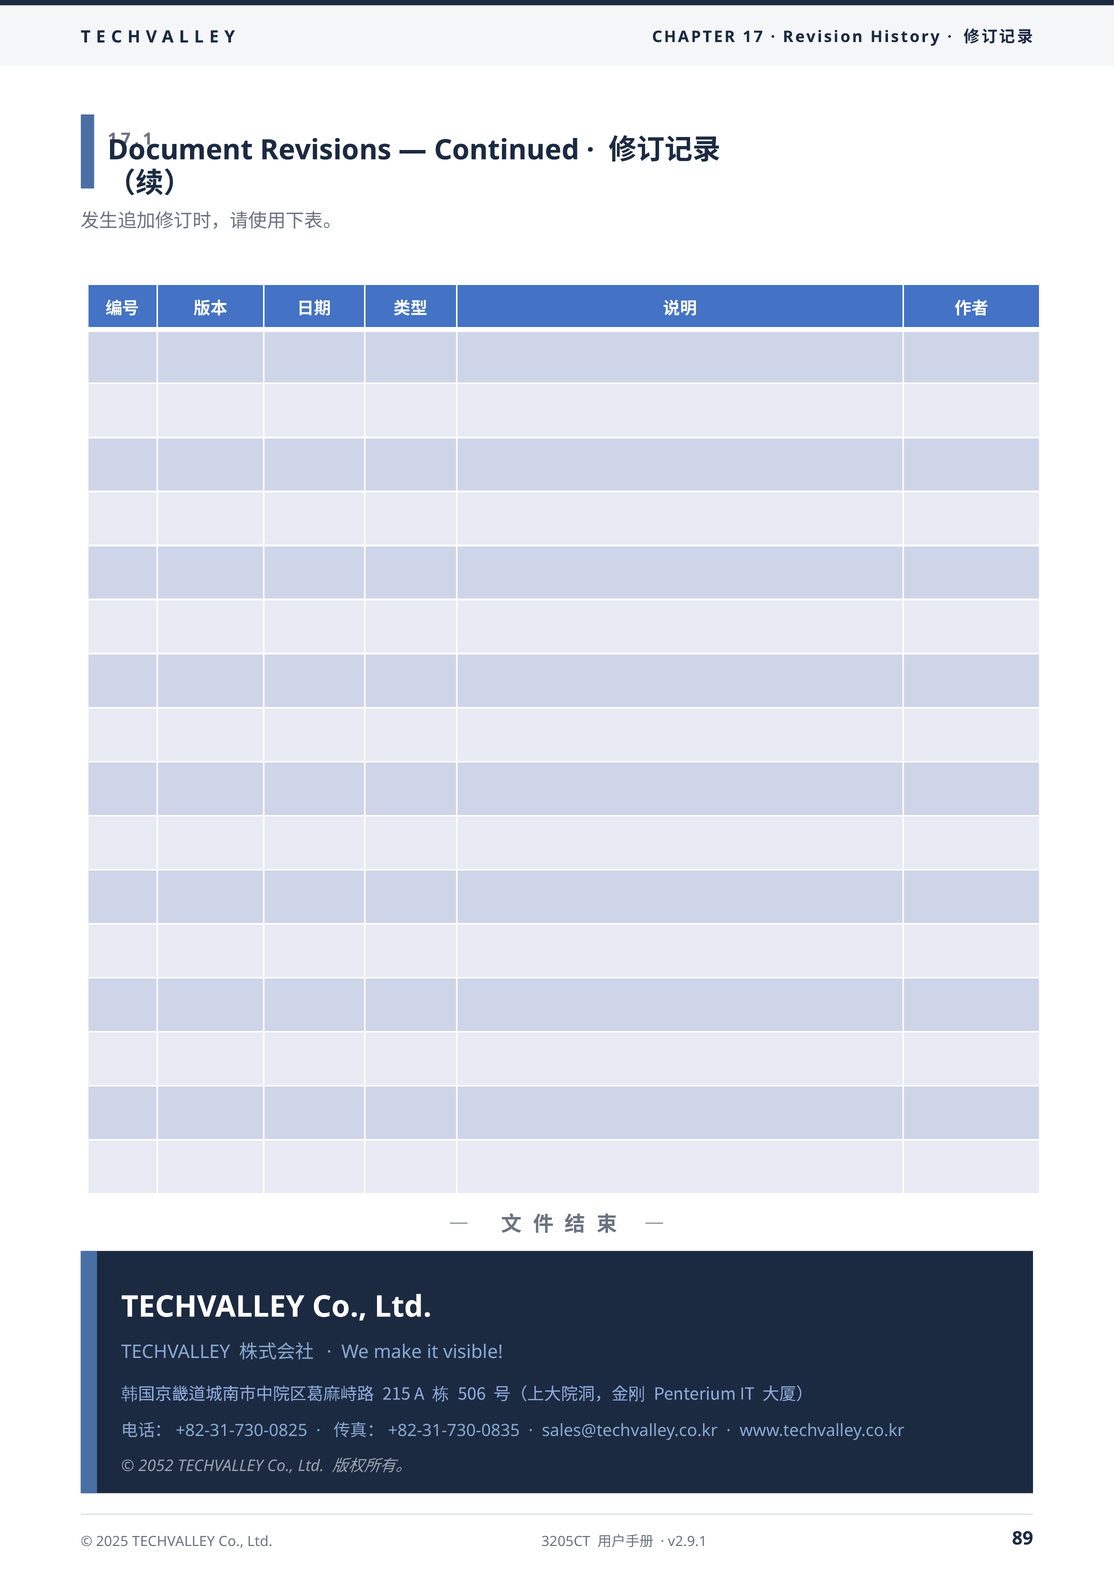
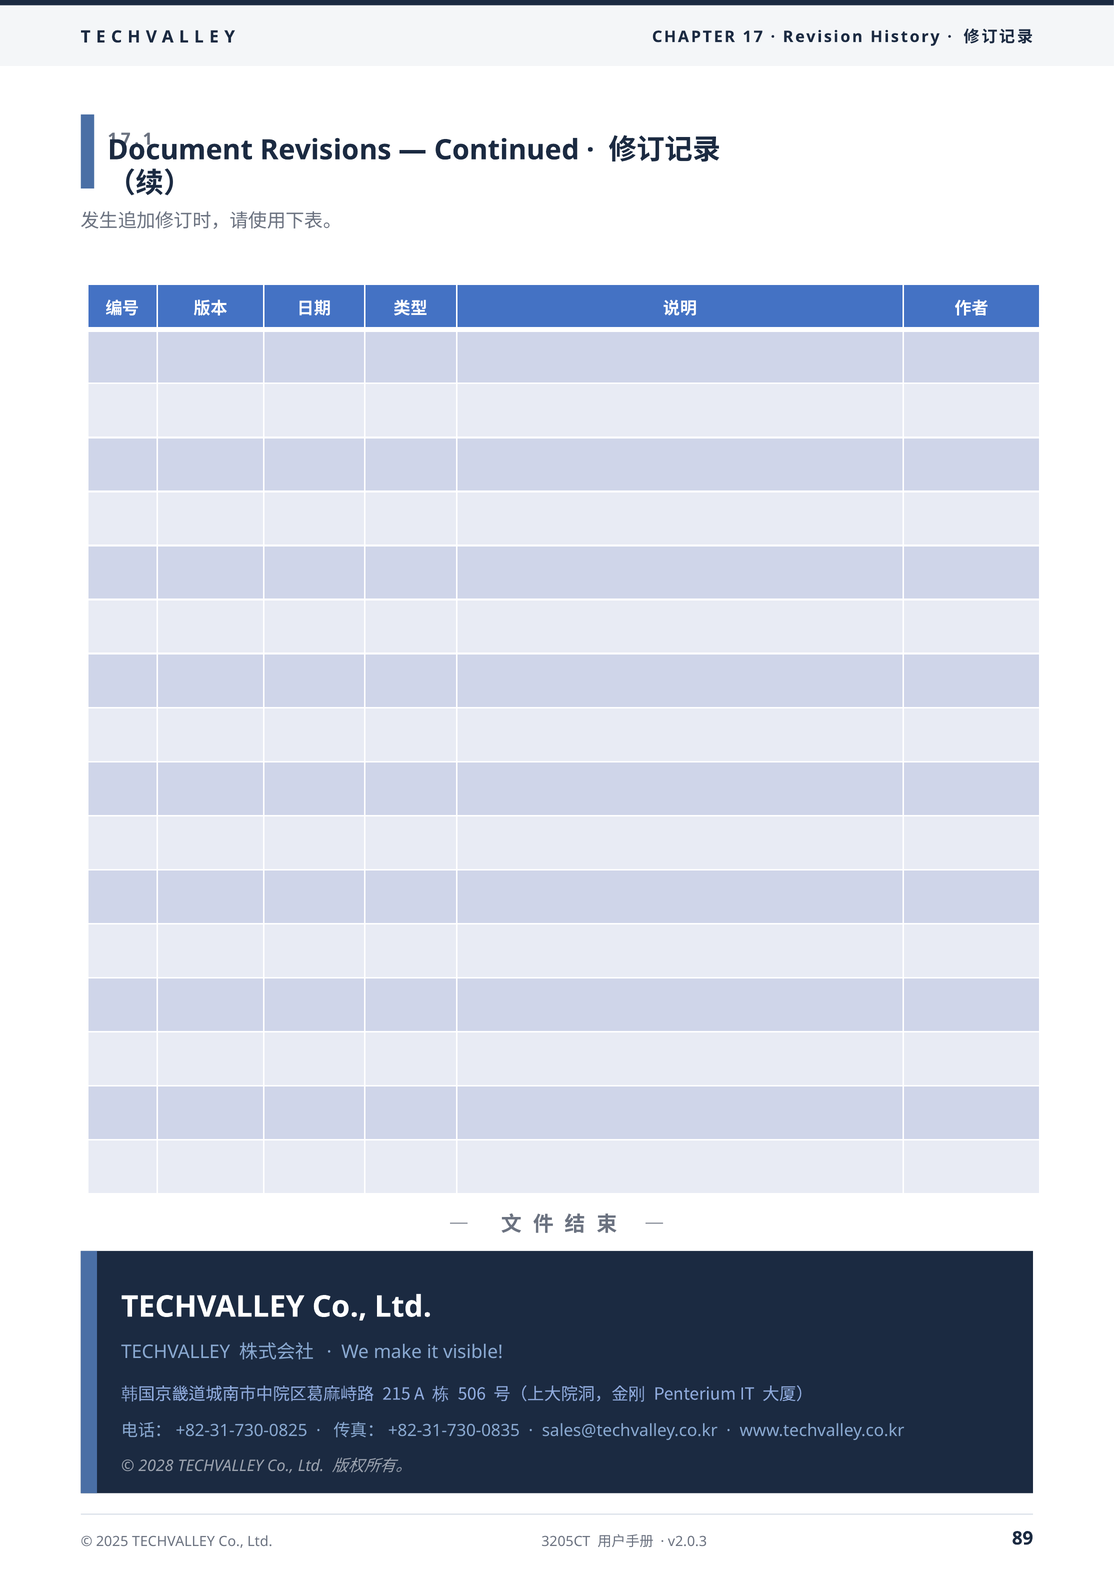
2052: 2052 -> 2028 (156, 1467)
v2.9.1: v2.9.1 -> v2.0.3 (687, 1542)
